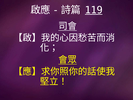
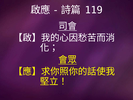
119 underline: present -> none (94, 10)
